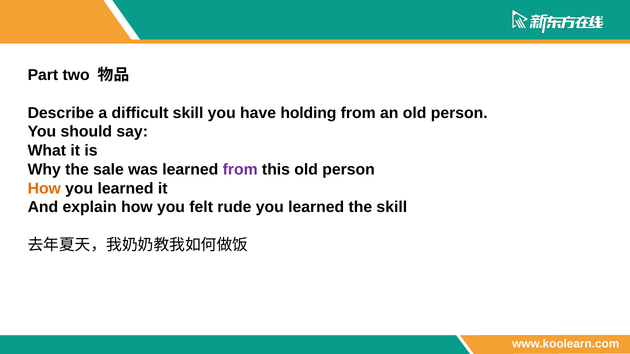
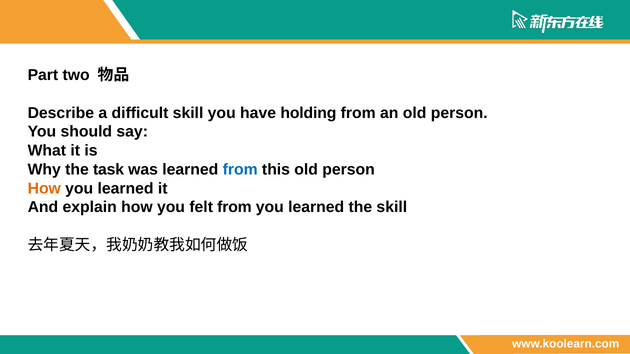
sale: sale -> task (109, 170)
from colour: purple -> blue (240, 170)
felt rude: rude -> from (234, 207)
